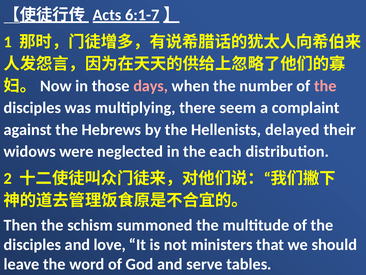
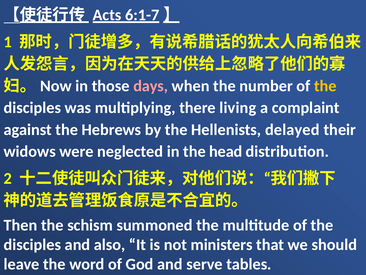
the colour: pink -> yellow (325, 86)
seem: seem -> living (238, 108)
each: each -> head (226, 151)
love: love -> also (110, 244)
